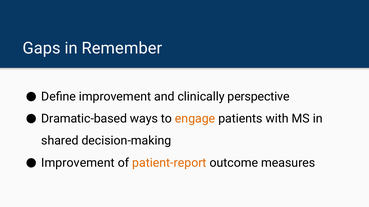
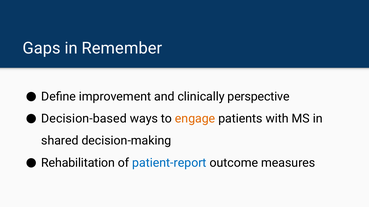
Dramatic-based: Dramatic-based -> Decision-based (84, 119)
Improvement: Improvement -> Rehabilitation (78, 163)
patient-report colour: orange -> blue (169, 163)
